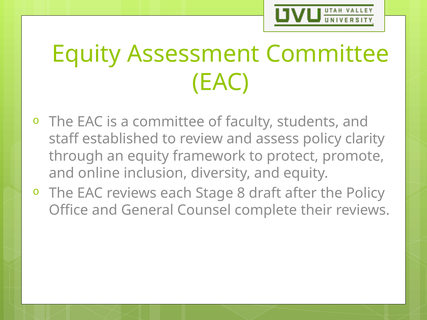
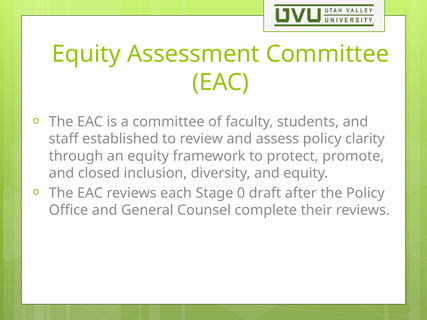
online: online -> closed (99, 173)
8: 8 -> 0 (241, 193)
